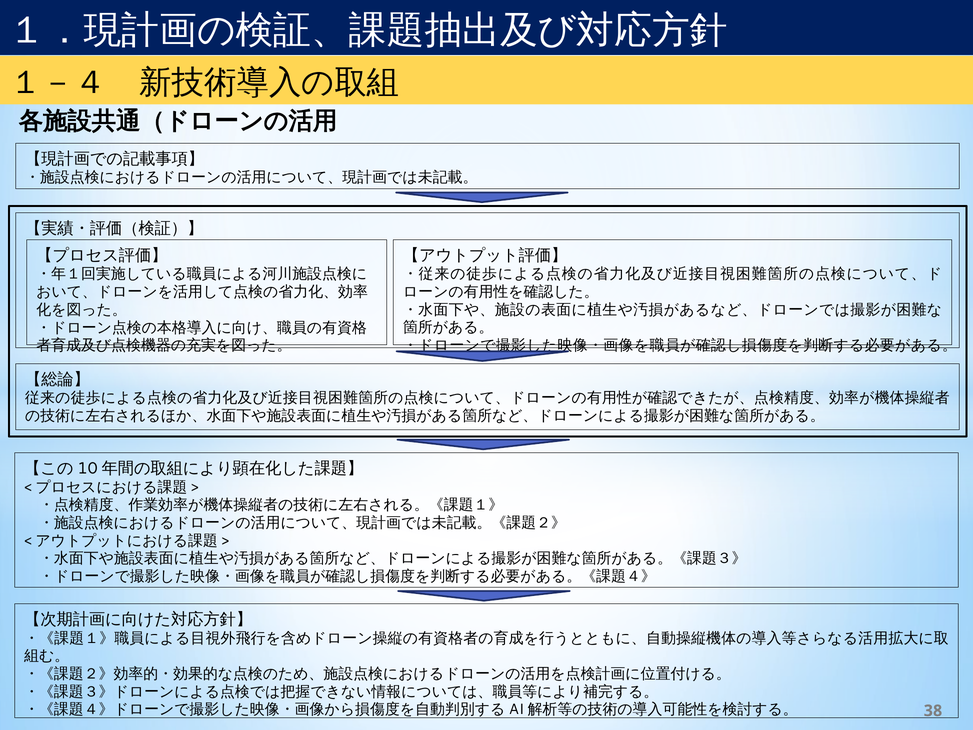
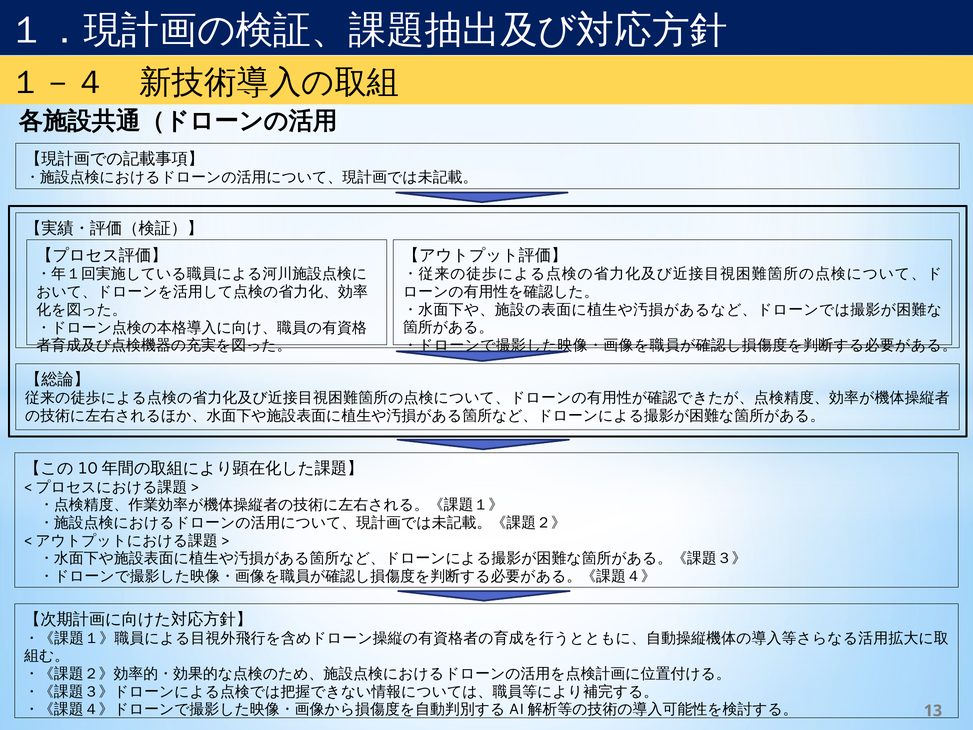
38: 38 -> 13 (933, 711)
